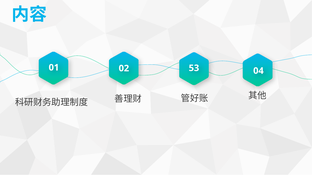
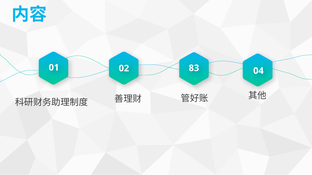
53: 53 -> 83 (194, 68)
